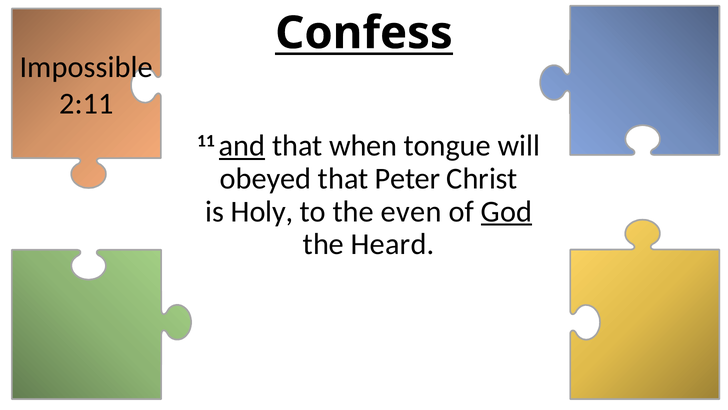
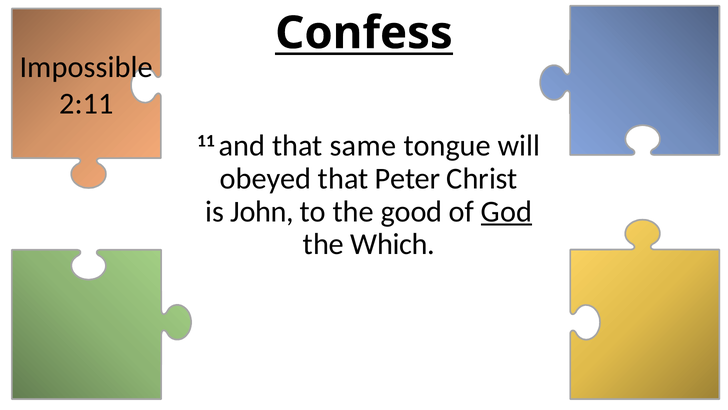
and underline: present -> none (242, 146)
when: when -> same (363, 146)
Holy: Holy -> John (262, 211)
even: even -> good (411, 211)
Heard: Heard -> Which (393, 244)
